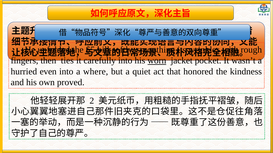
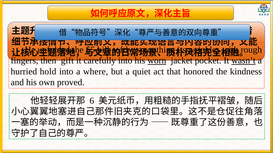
ties: ties -> gift (67, 61)
wasn’t underline: none -> present (243, 61)
even: even -> hold (48, 72)
2: 2 -> 6 (92, 101)
